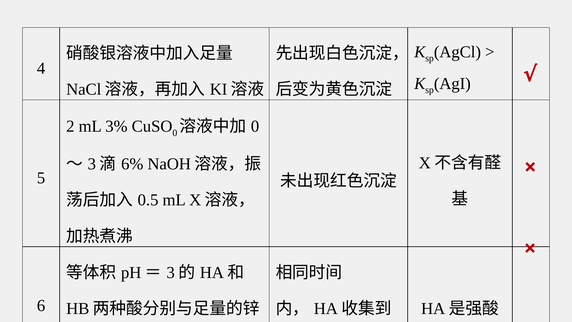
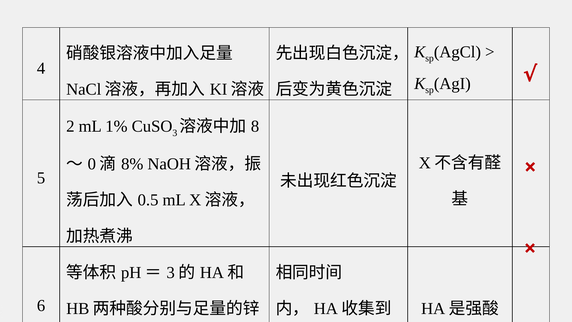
3%: 3% -> 1% (116, 126)
0: 0 -> 3 (175, 133)
0: 0 -> 8 (255, 126)
3: 3 -> 0 (92, 164)
6%: 6% -> 8% (132, 164)
